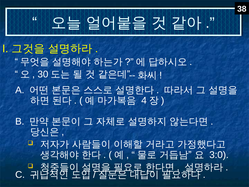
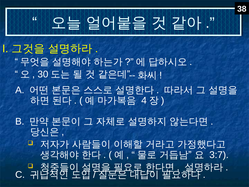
3:0: 3:0 -> 3:7 (219, 155)
